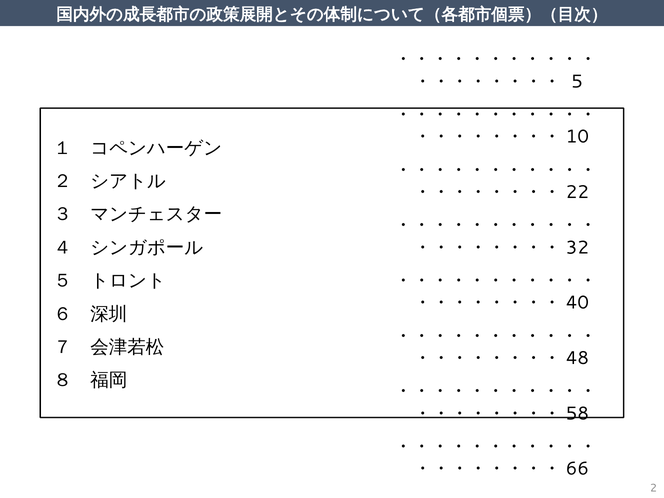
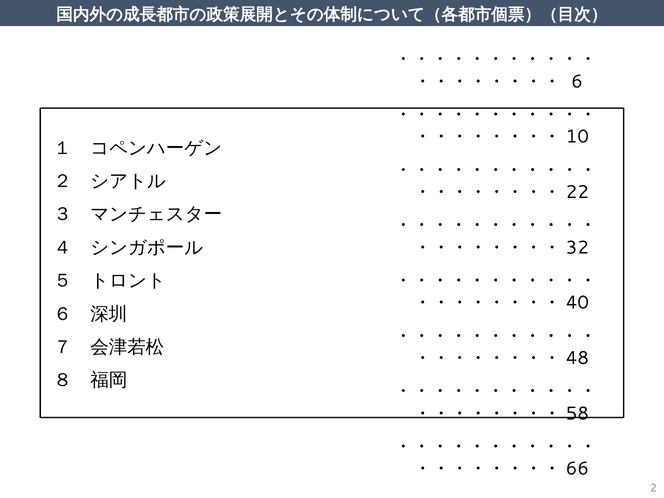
5: 5 -> 6 (577, 81)
